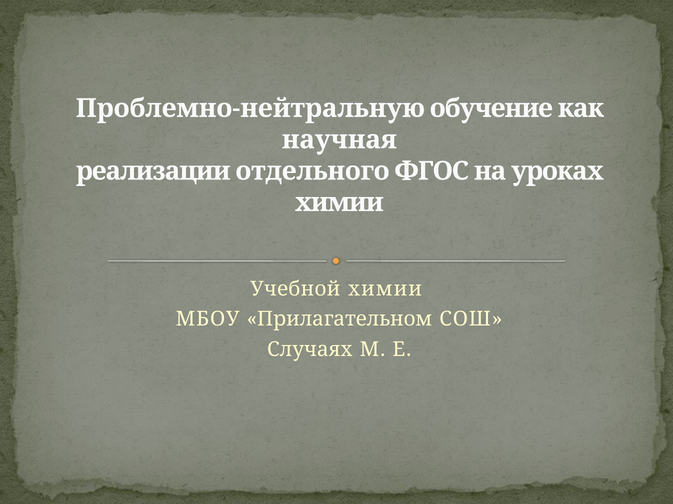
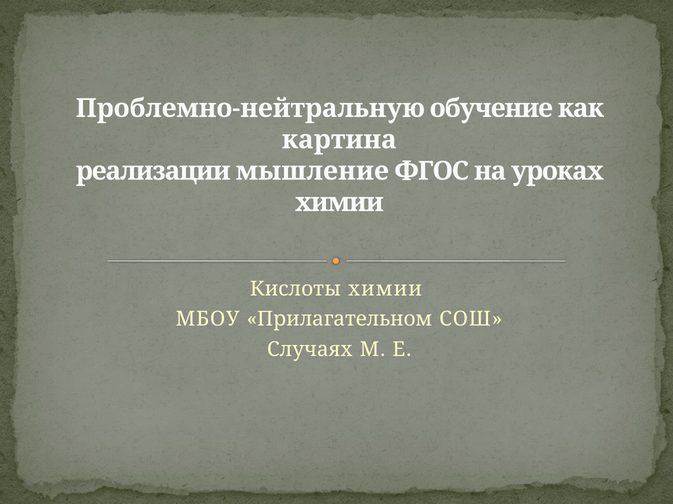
научная: научная -> картина (339, 140)
отдельного: отдельного -> мышление (312, 171)
Учебной: Учебной -> Кислоты (295, 289)
